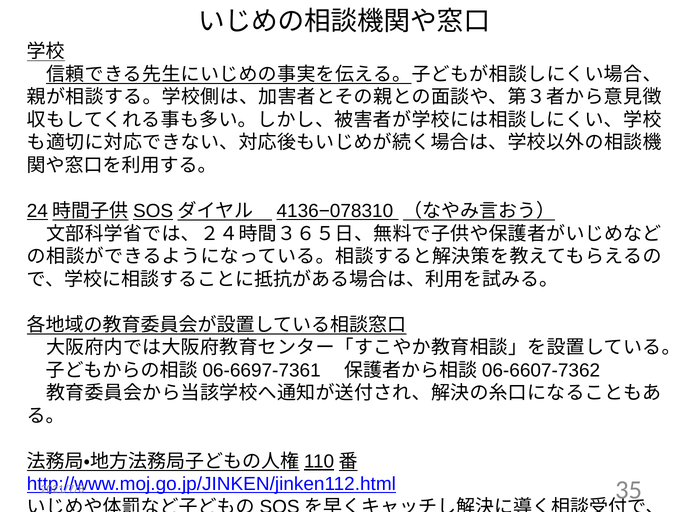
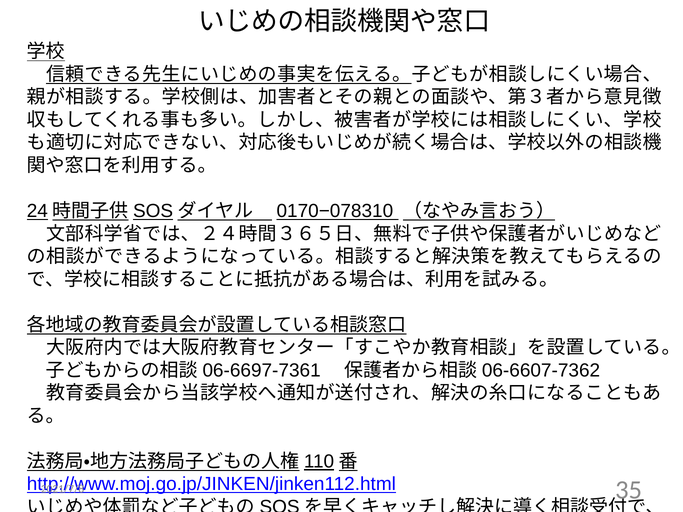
4136−078310: 4136−078310 -> 0170−078310 (335, 211)
